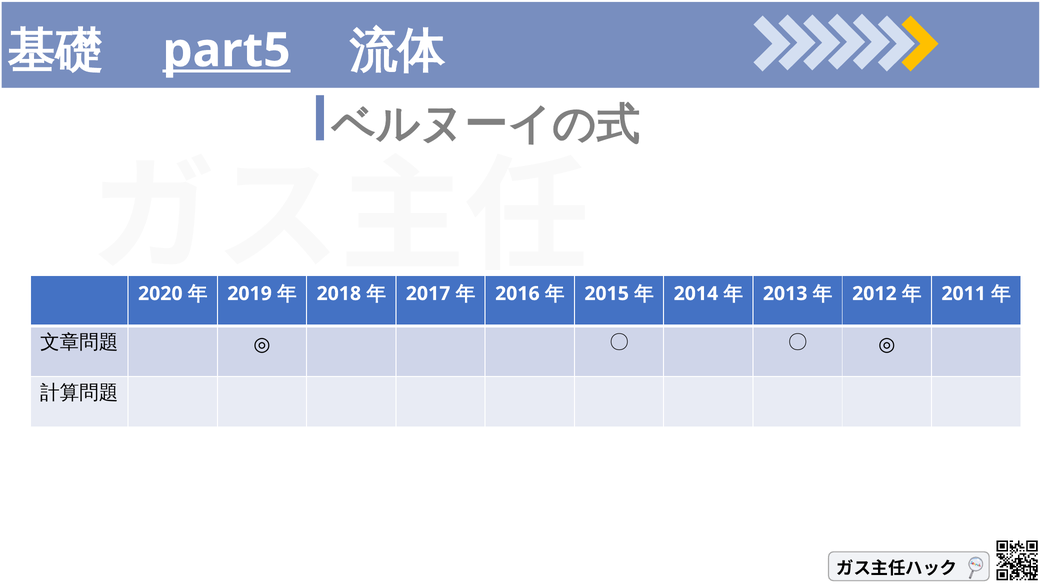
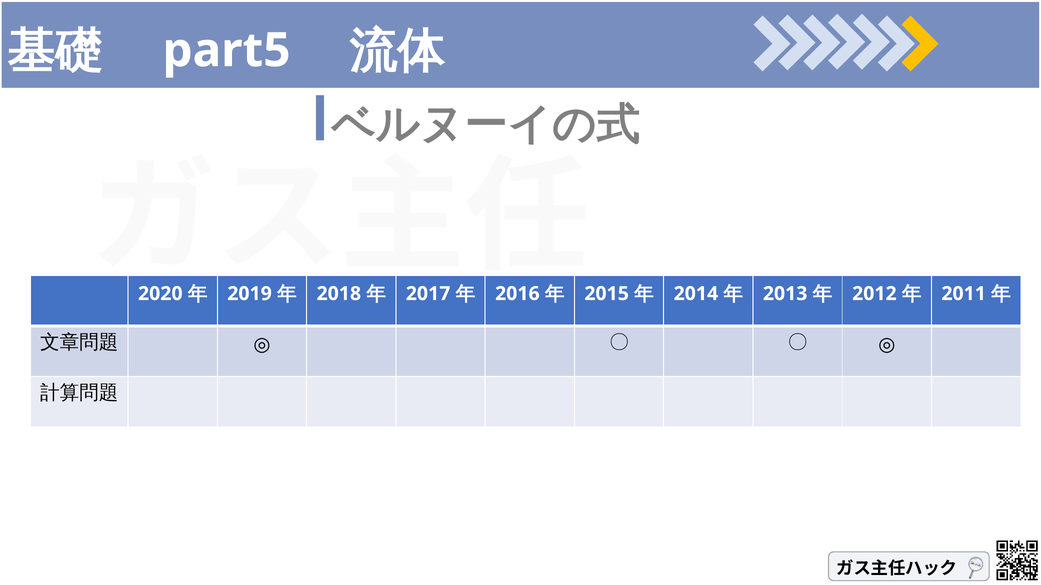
part5 underline: present -> none (227, 51)
